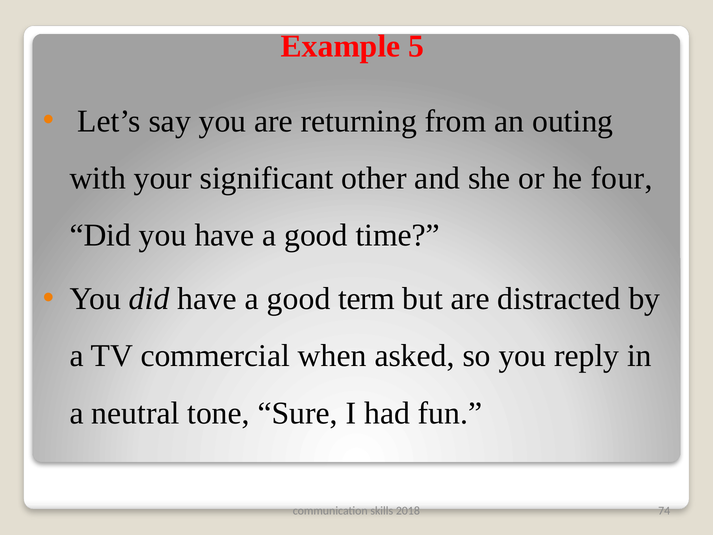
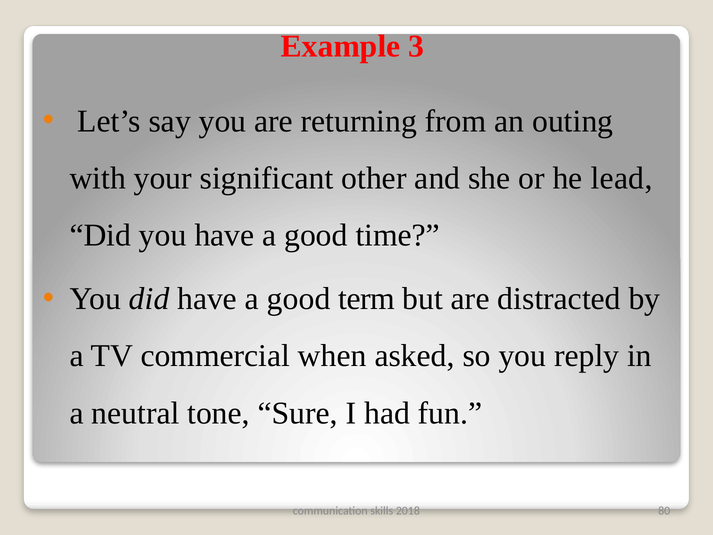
5: 5 -> 3 (416, 46)
four: four -> lead (622, 178)
74: 74 -> 80 (664, 511)
